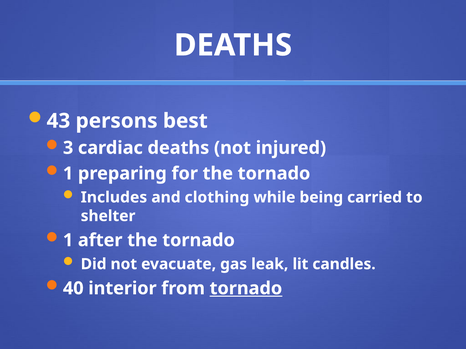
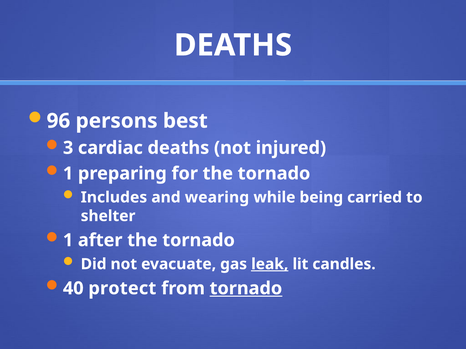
43: 43 -> 96 (58, 121)
clothing: clothing -> wearing (217, 198)
leak underline: none -> present (270, 264)
interior: interior -> protect (122, 289)
